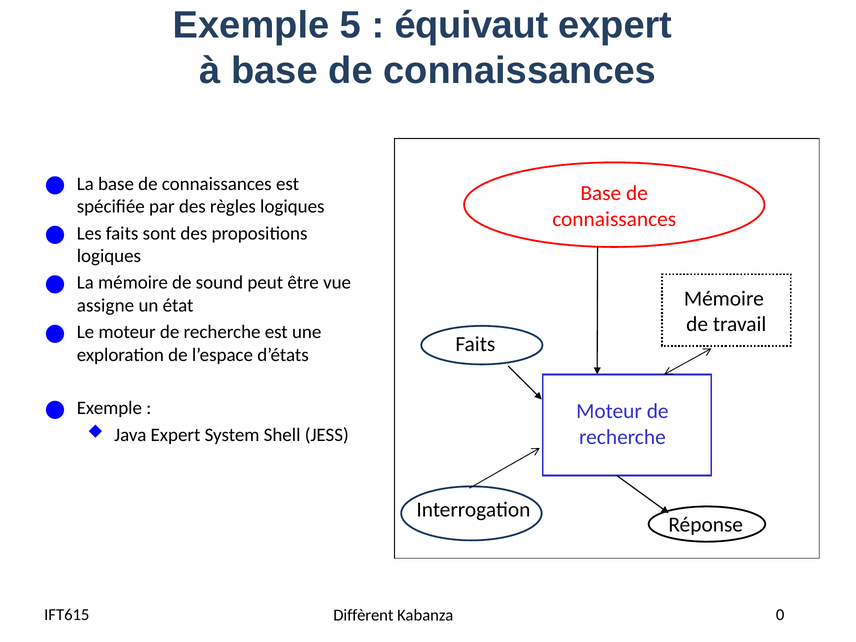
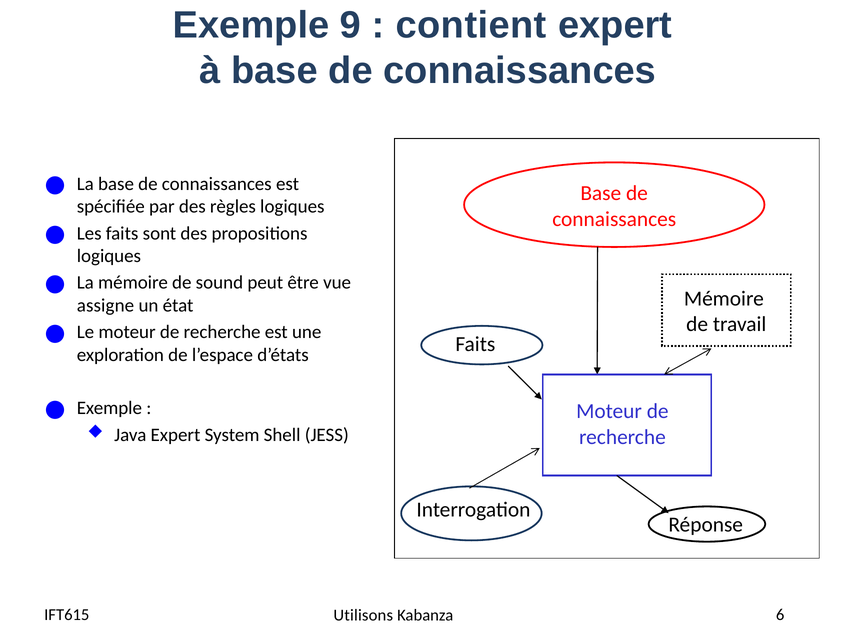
5: 5 -> 9 (351, 25)
équivaut: équivaut -> contient (471, 25)
Diffèrent: Diffèrent -> Utilisons (363, 615)
0: 0 -> 6 (780, 615)
